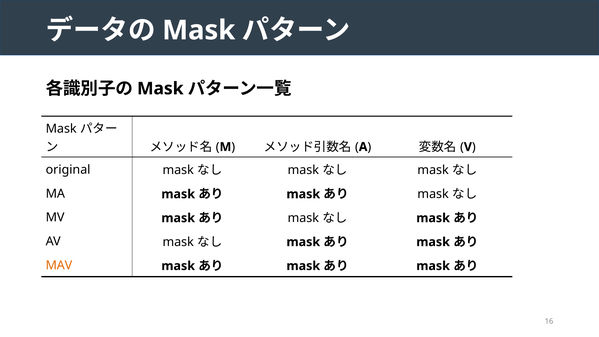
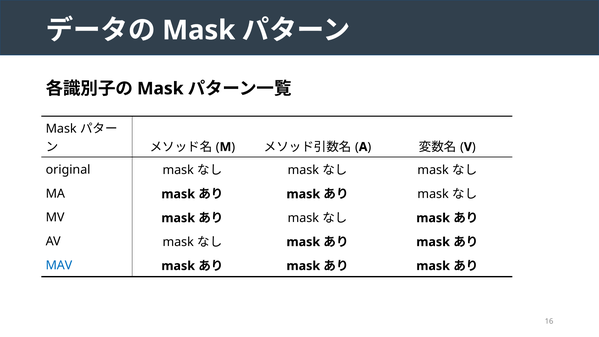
MAV colour: orange -> blue (59, 265)
